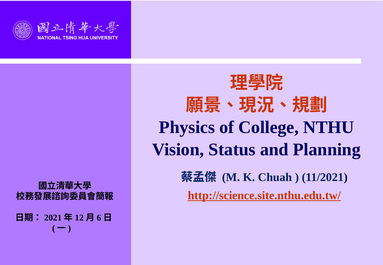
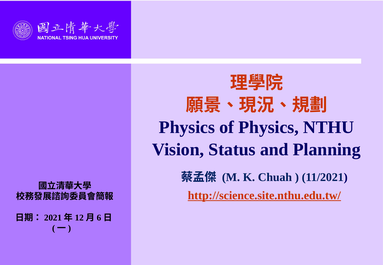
of College: College -> Physics (269, 127)
